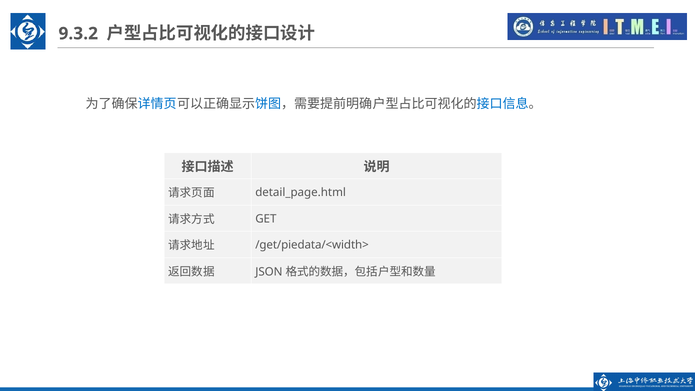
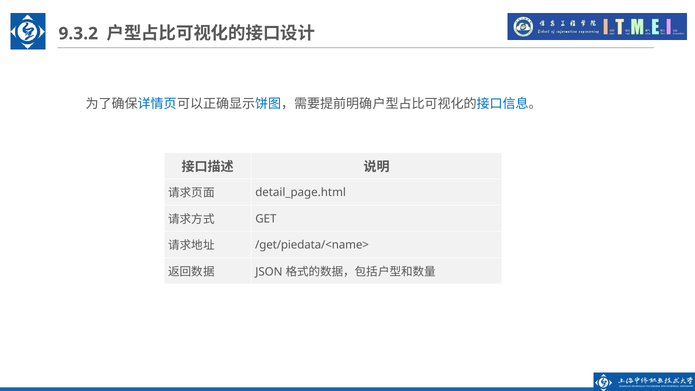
/get/piedata/<width>: /get/piedata/<width> -> /get/piedata/<name> (312, 245)
